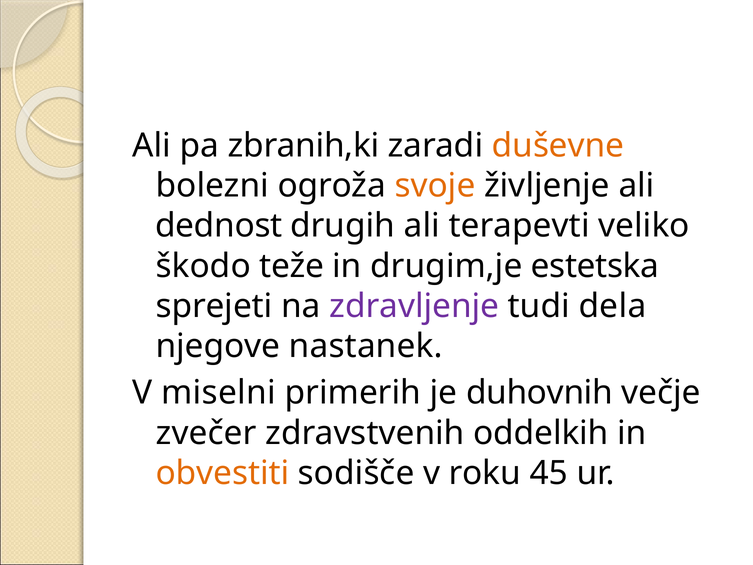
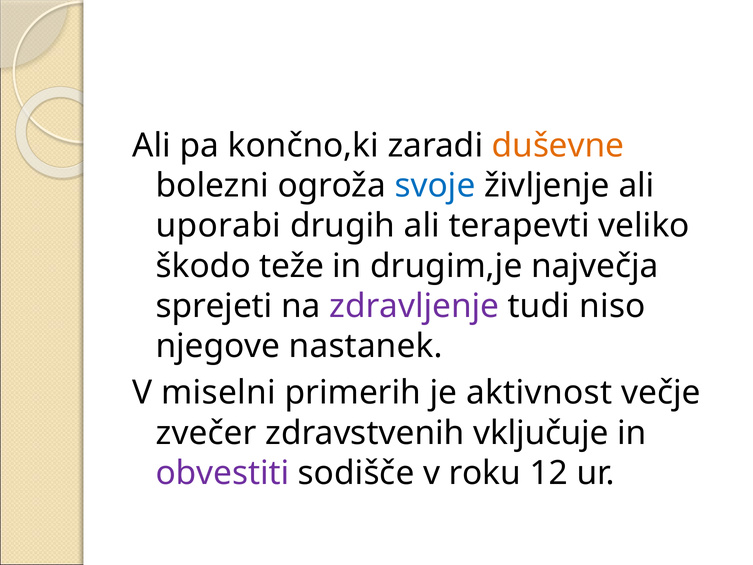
zbranih,ki: zbranih,ki -> končno,ki (303, 145)
svoje colour: orange -> blue (435, 186)
dednost: dednost -> uporabi (218, 226)
estetska: estetska -> največja (595, 266)
dela: dela -> niso (612, 306)
duhovnih: duhovnih -> aktivnost (539, 393)
oddelkih: oddelkih -> vključuje (541, 433)
obvestiti colour: orange -> purple (223, 473)
45: 45 -> 12 (549, 473)
